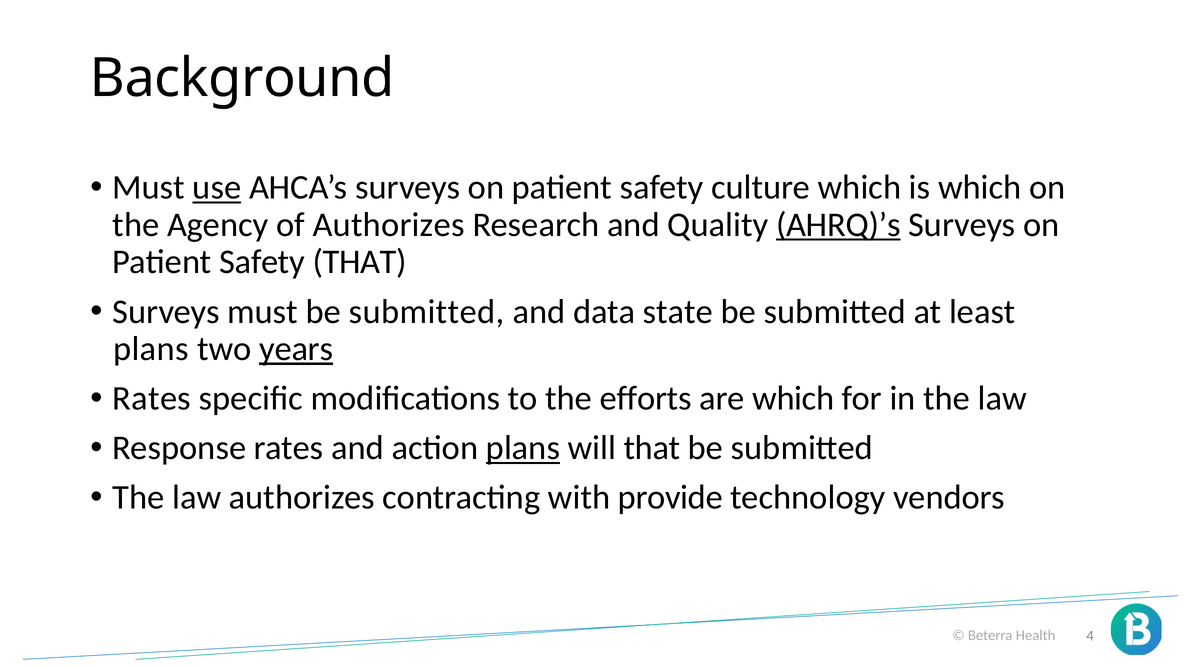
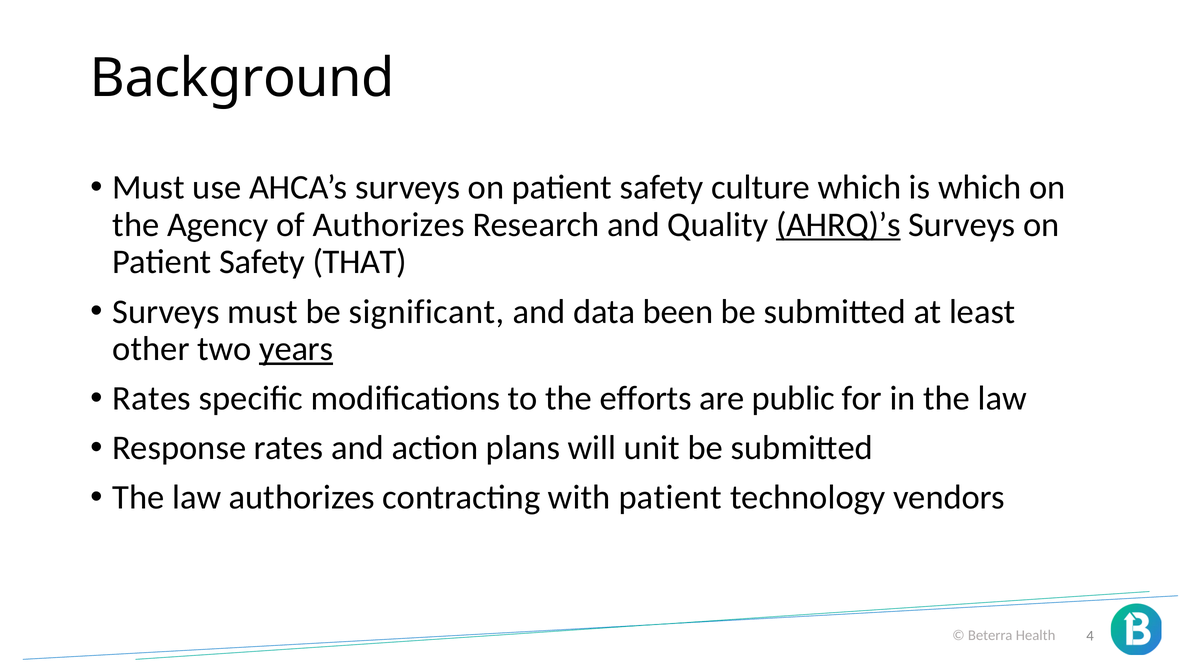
use underline: present -> none (217, 188)
must be submitted: submitted -> significant (427, 312)
state: state -> been (678, 312)
plans: plans -> other (151, 349)
are which: which -> public (793, 398)
plans underline: present -> none (523, 448)
will that: that -> unit (652, 448)
with provide: provide -> patient (670, 498)
